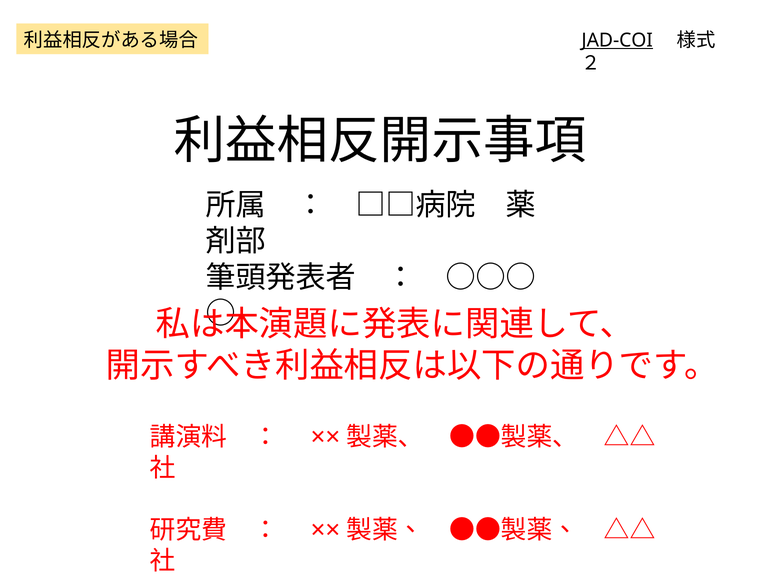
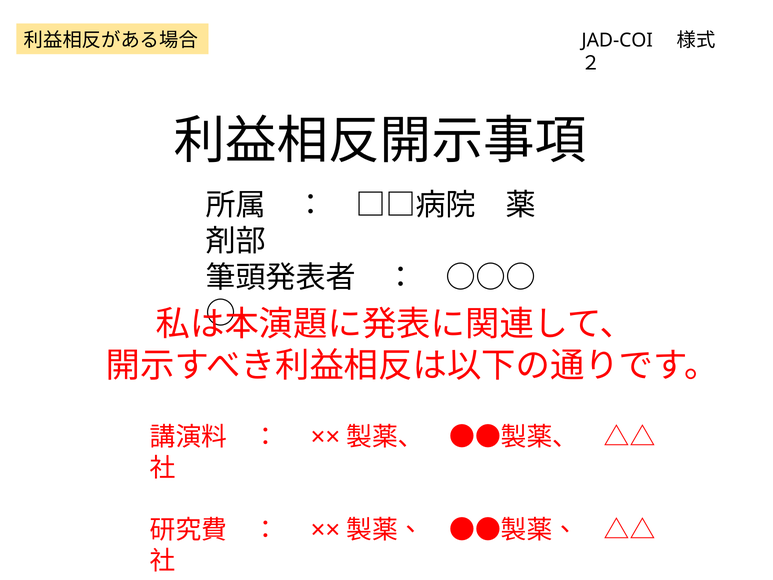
JAD-COI underline: present -> none (617, 40)
